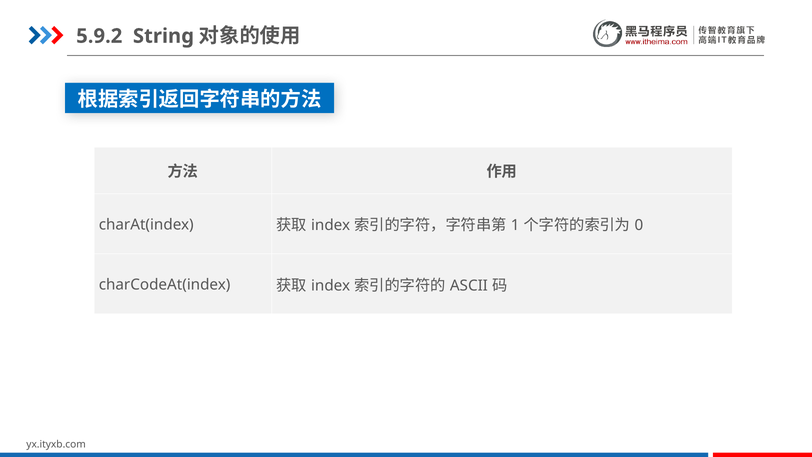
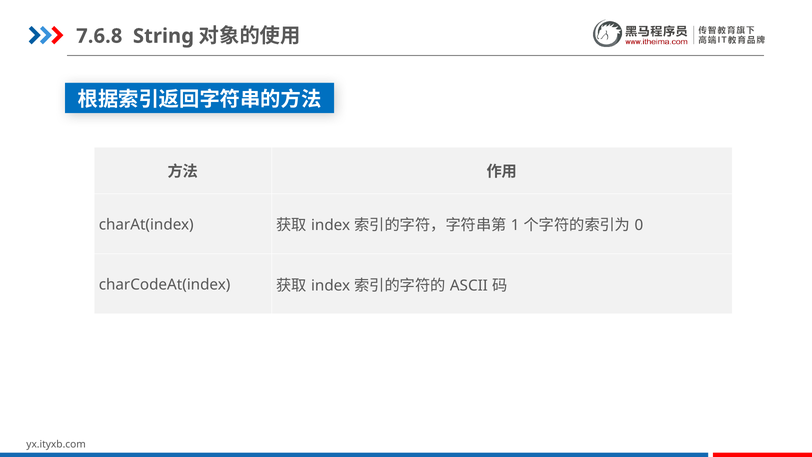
5.9.2: 5.9.2 -> 7.6.8 (99, 36)
